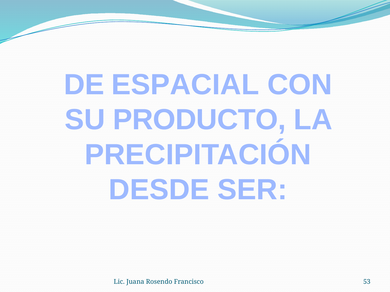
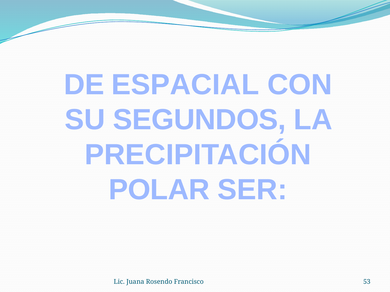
PRODUCTO: PRODUCTO -> SEGUNDOS (199, 120)
DESDE: DESDE -> POLAR (159, 190)
